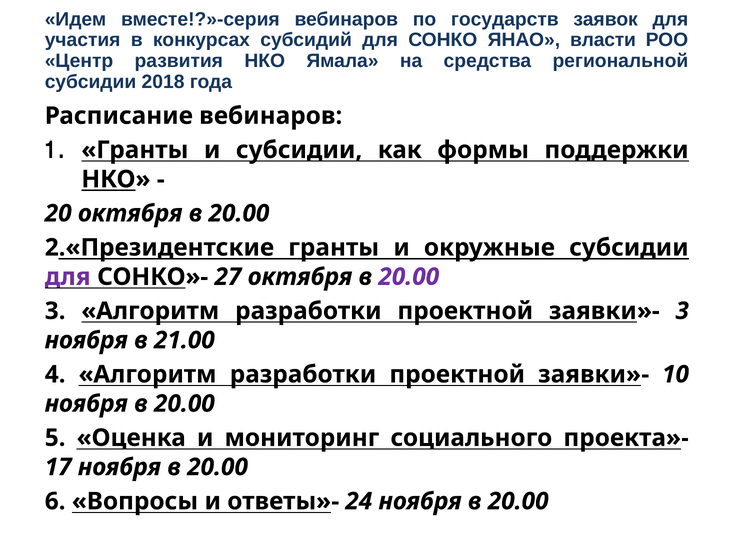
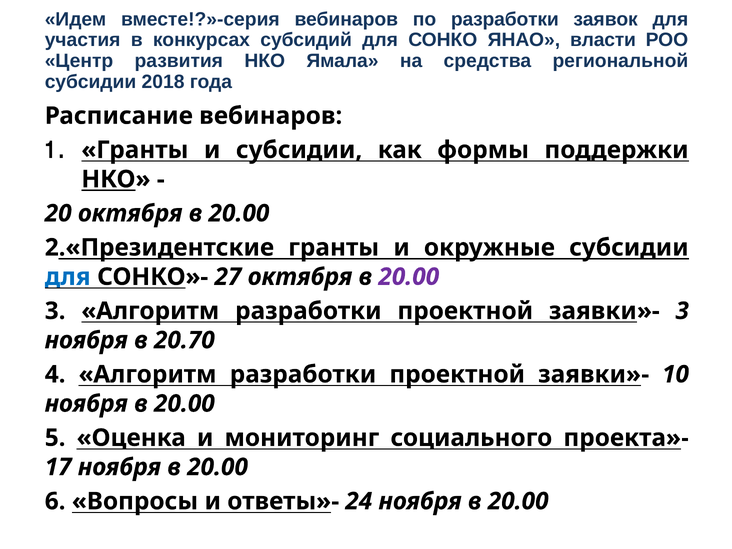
по государств: государств -> разработки (505, 19)
для colour: purple -> blue (68, 277)
21.00: 21.00 -> 20.70 (184, 340)
